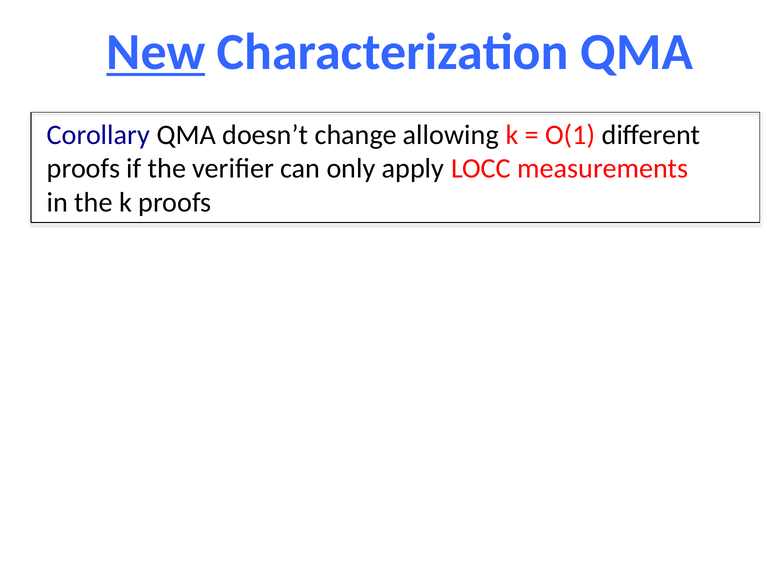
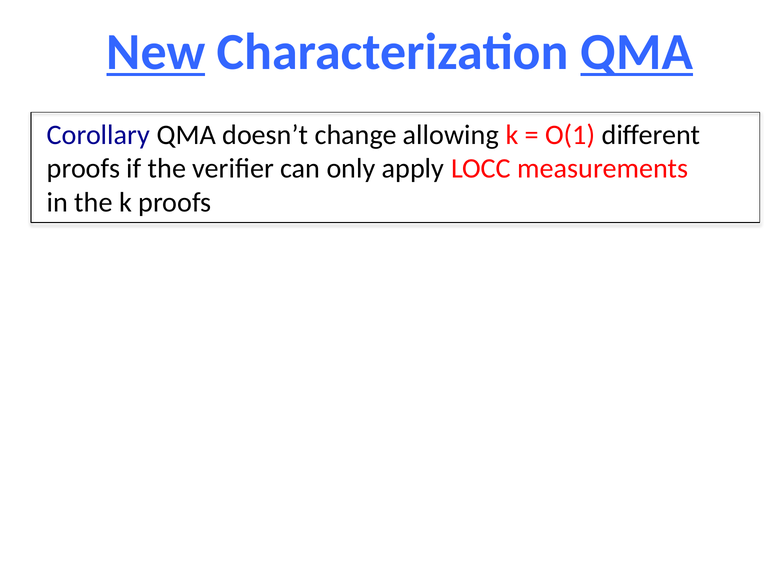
QMA underline: none -> present (637, 52)
